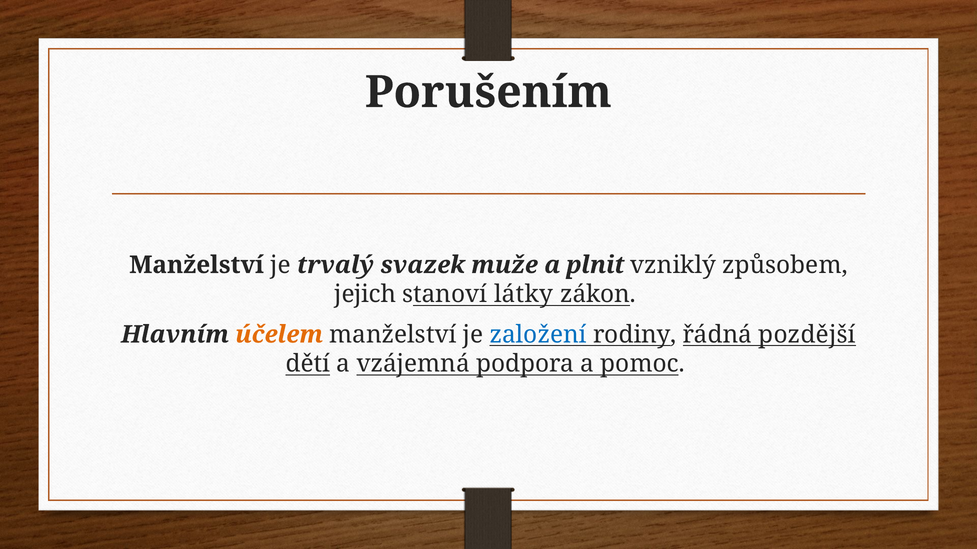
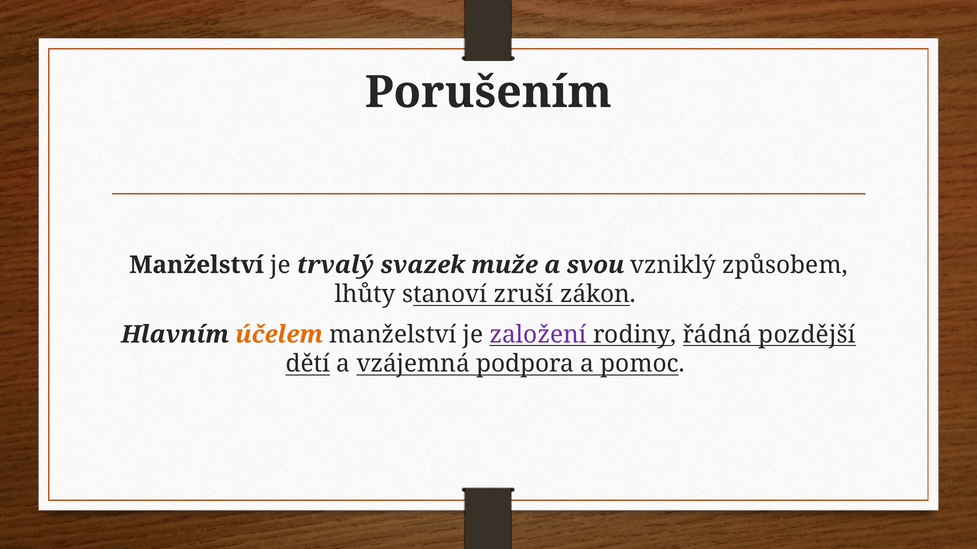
plnit: plnit -> svou (595, 265)
jejich: jejich -> lhůty (365, 295)
látky: látky -> zruší (524, 295)
založení colour: blue -> purple (538, 335)
